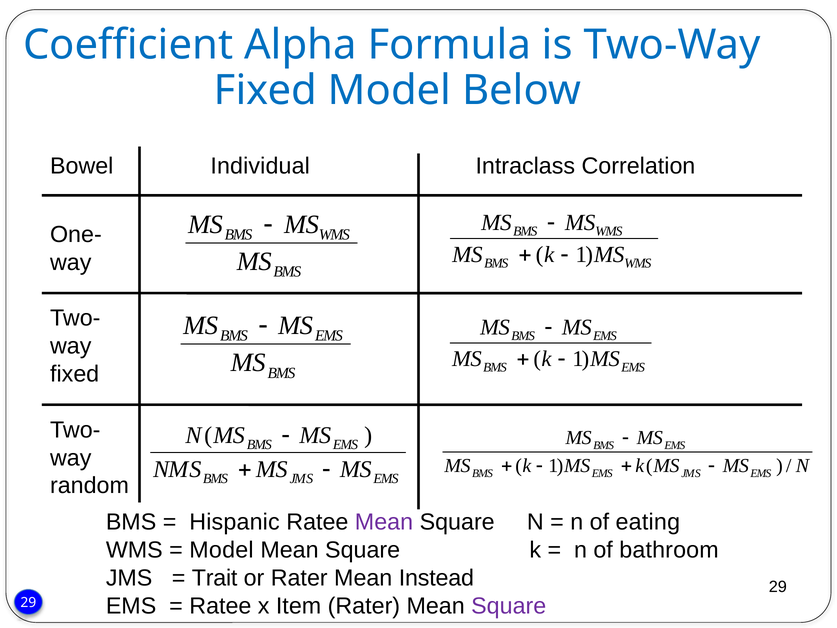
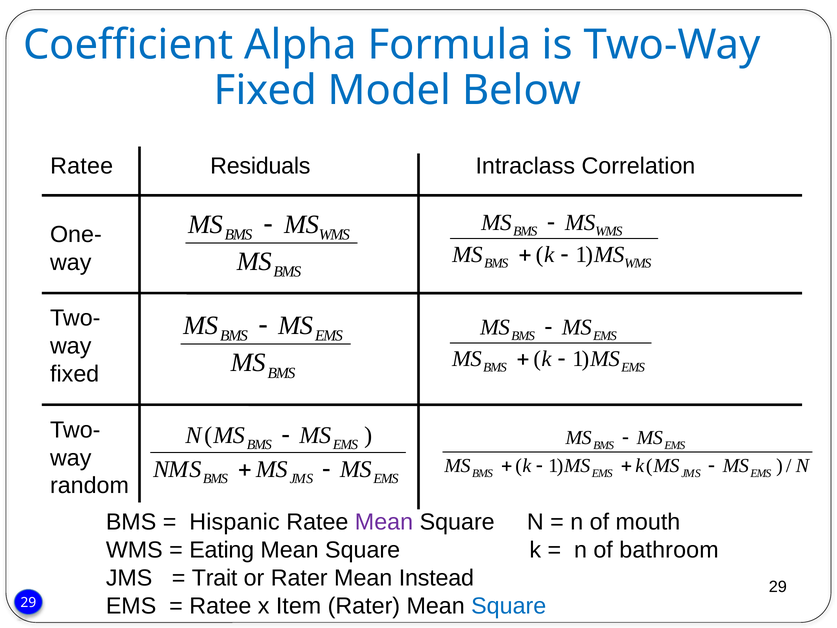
Bowel: Bowel -> Ratee (82, 166)
Individual: Individual -> Residuals (260, 166)
eating: eating -> mouth (648, 522)
Model: Model -> Eating (222, 550)
Square colour: purple -> blue (509, 606)
